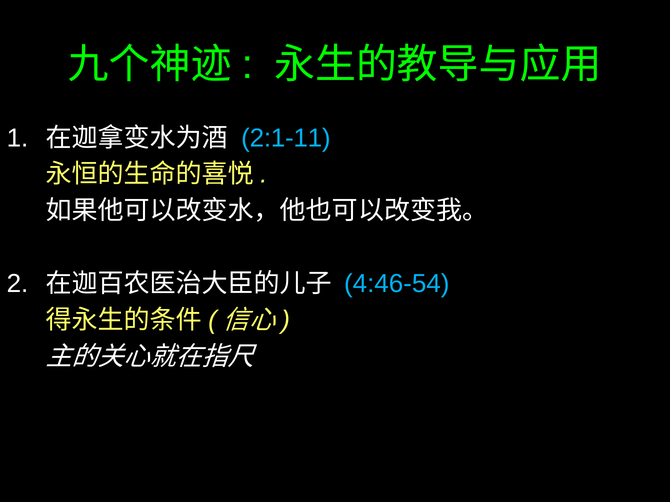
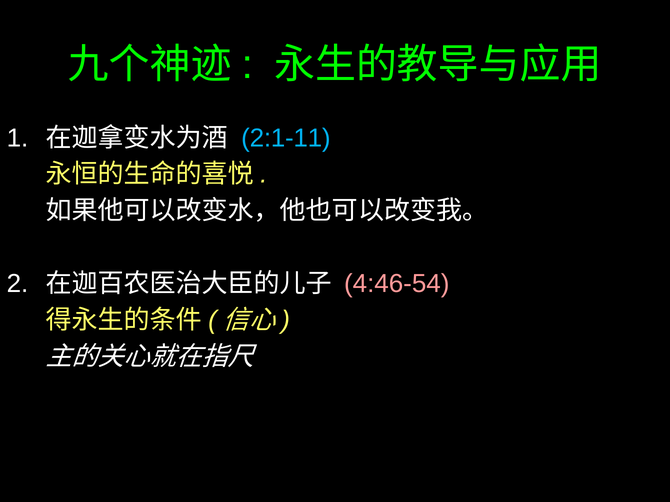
4:46-54 colour: light blue -> pink (397, 284)
